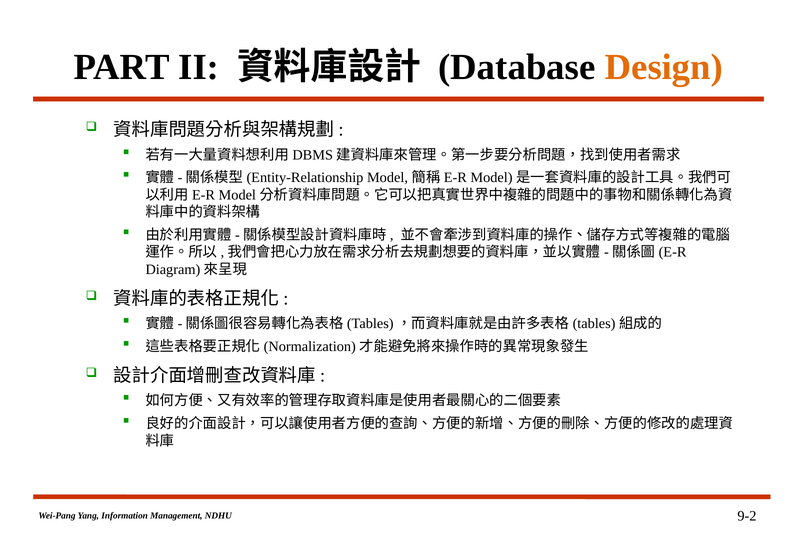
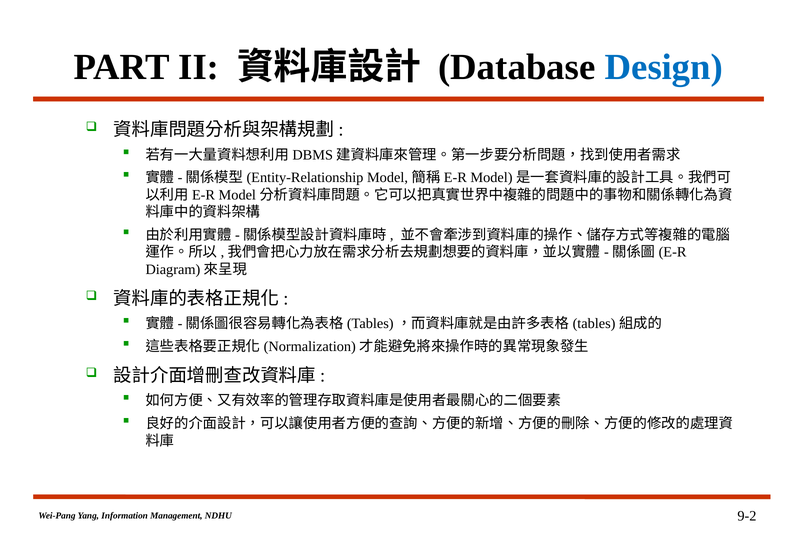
Design colour: orange -> blue (664, 67)
